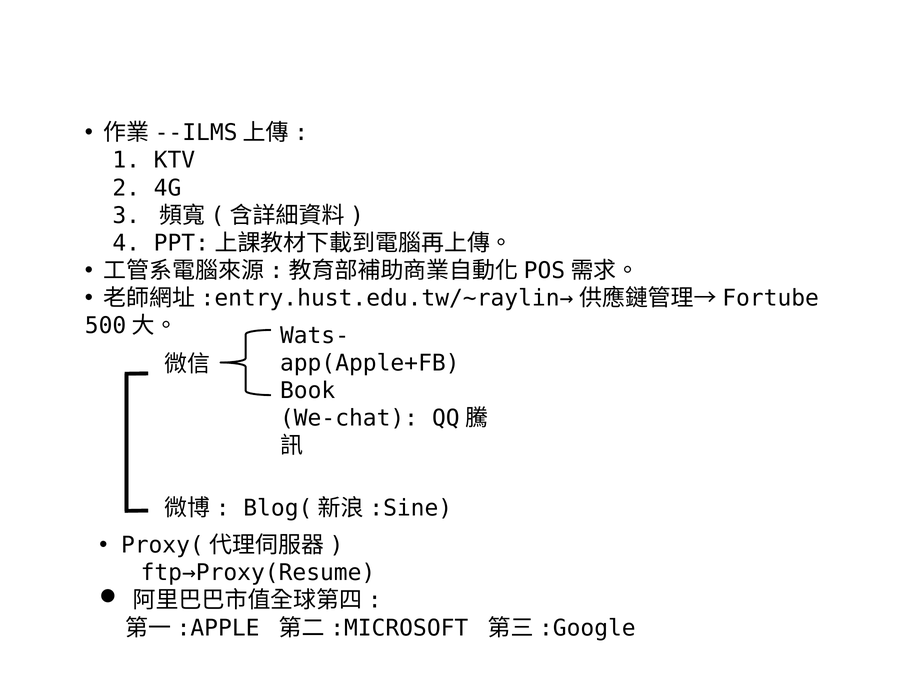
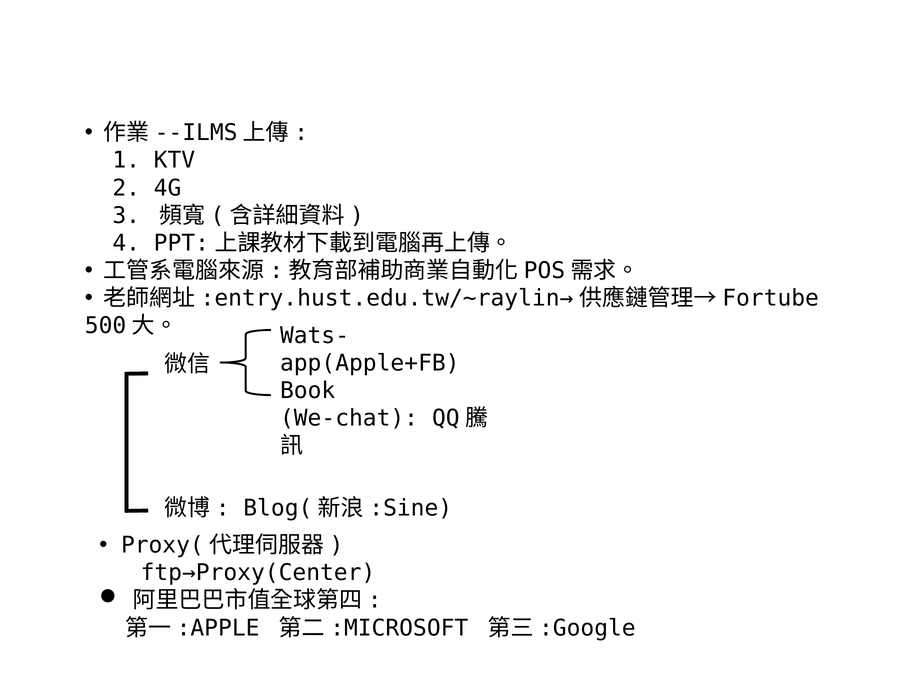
ftp→Proxy(Resume: ftp→Proxy(Resume -> ftp→Proxy(Center (258, 572)
